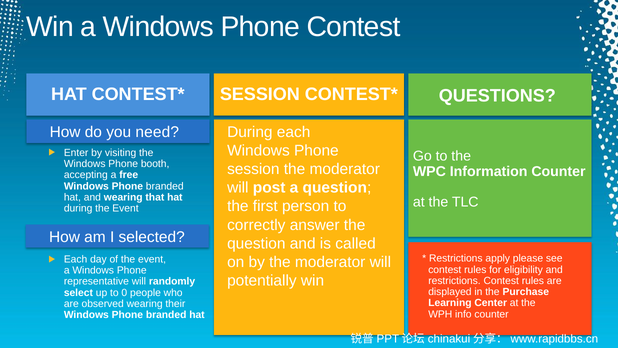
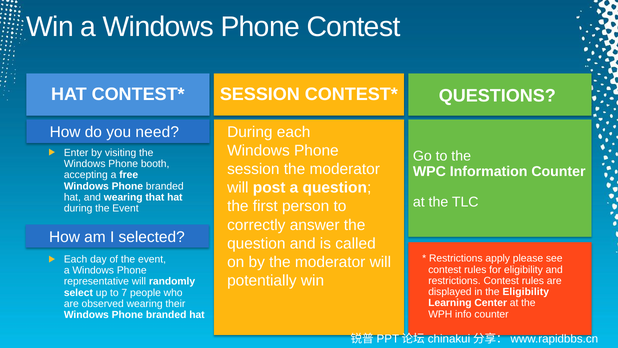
the Purchase: Purchase -> Eligibility (526, 292)
0: 0 -> 7 (124, 292)
